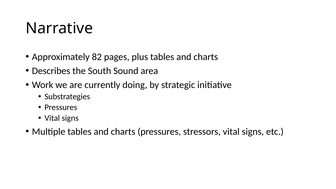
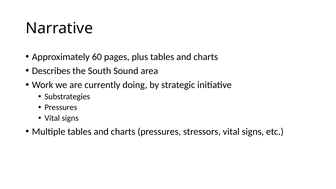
82: 82 -> 60 (97, 57)
